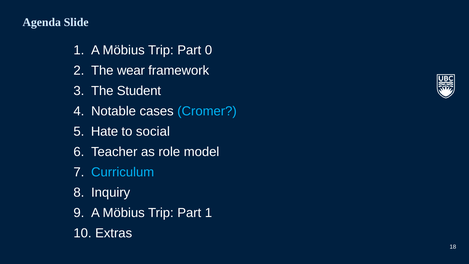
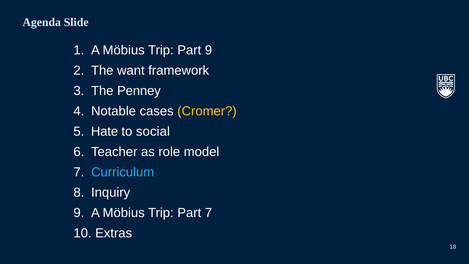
Part 0: 0 -> 9 (209, 50)
wear: wear -> want (131, 70)
Student: Student -> Penney (139, 91)
Cromer colour: light blue -> yellow (207, 111)
Part 1: 1 -> 7 (209, 213)
